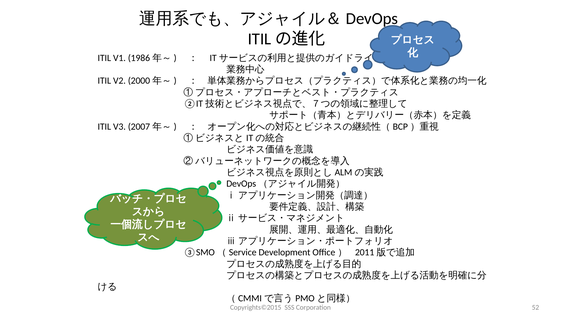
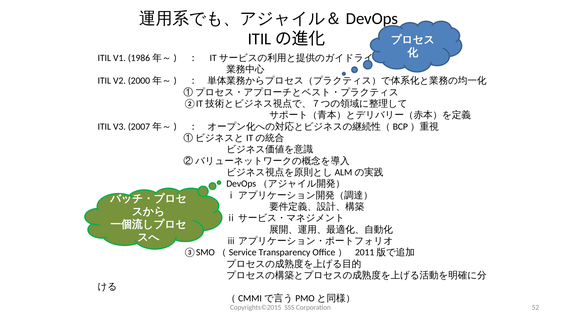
Development: Development -> Transparency (284, 252)
